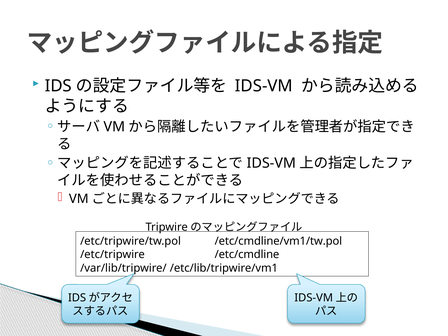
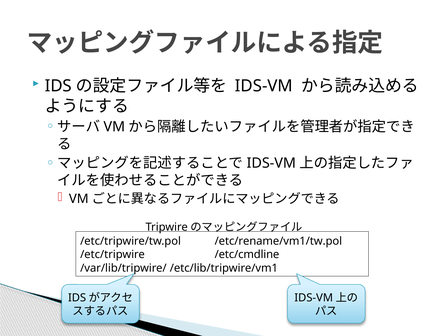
/etc/cmdline/vm1/tw.pol: /etc/cmdline/vm1/tw.pol -> /etc/rename/vm1/tw.pol (278, 241)
